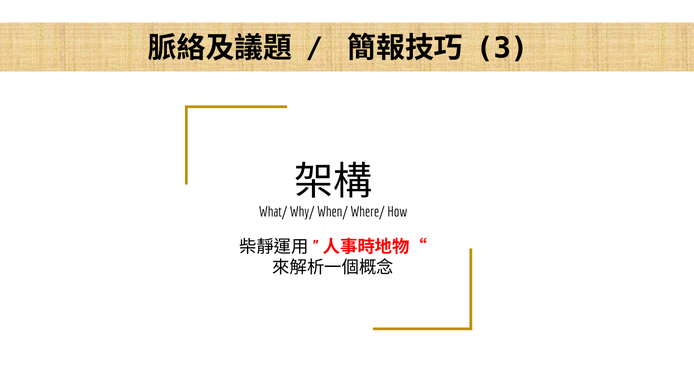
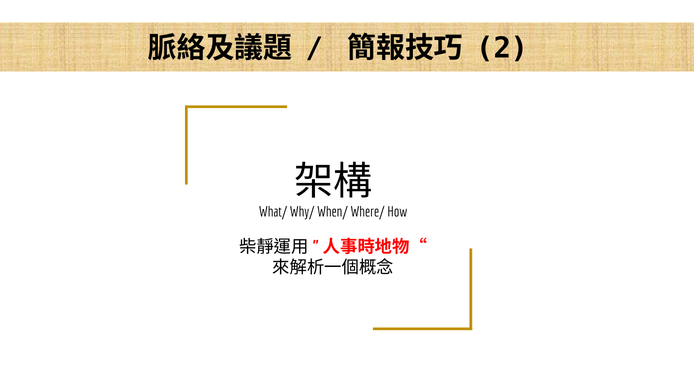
3: 3 -> 2 (502, 48)
